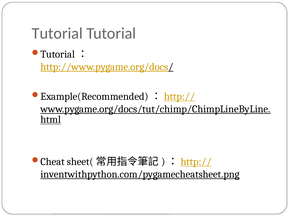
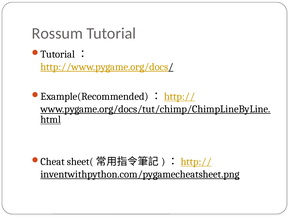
Tutorial: Tutorial -> Rossum (57, 33)
